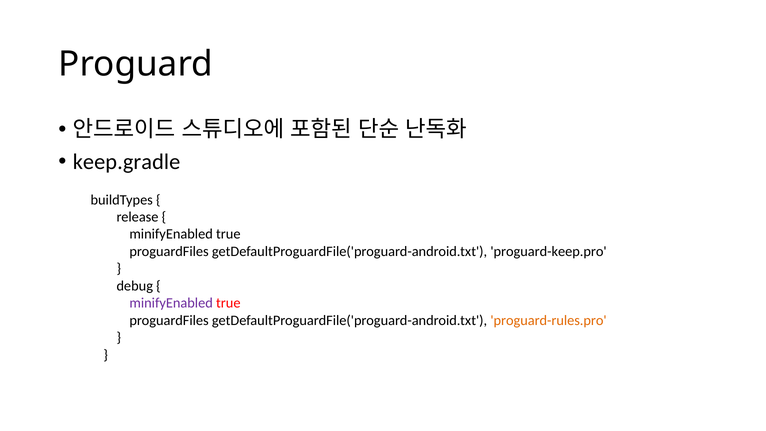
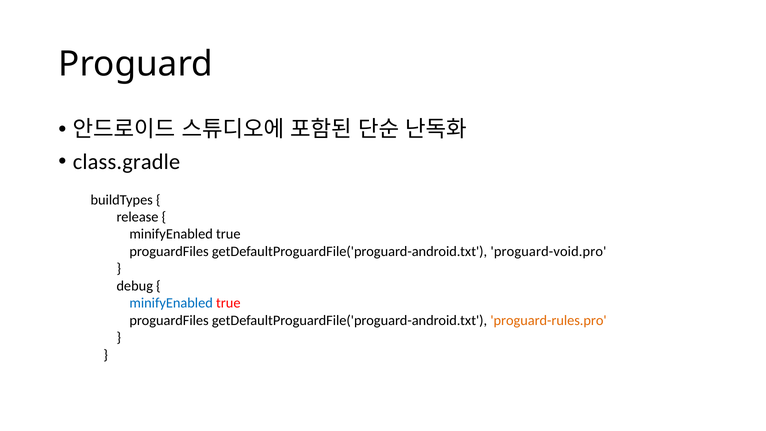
keep.gradle: keep.gradle -> class.gradle (126, 162)
proguard-keep.pro: proguard-keep.pro -> proguard-void.pro (548, 251)
minifyEnabled colour: purple -> blue (171, 303)
